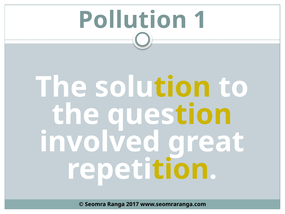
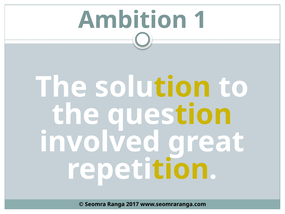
Pollution: Pollution -> Ambition (133, 20)
